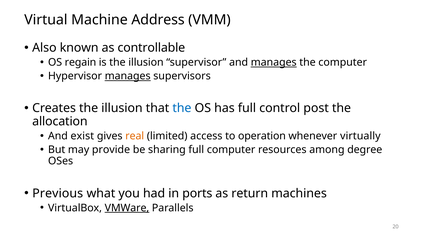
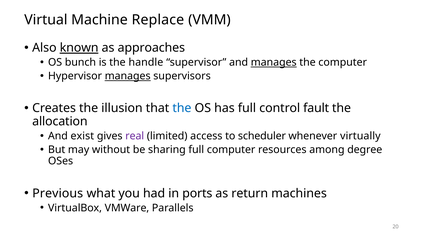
Address: Address -> Replace (158, 20)
known underline: none -> present (79, 48)
controllable: controllable -> approaches (151, 48)
regain: regain -> bunch (80, 62)
is the illusion: illusion -> handle (146, 62)
post: post -> fault (316, 108)
real colour: orange -> purple (135, 136)
operation: operation -> scheduler (262, 136)
provide: provide -> without (111, 150)
VMWare underline: present -> none (127, 208)
